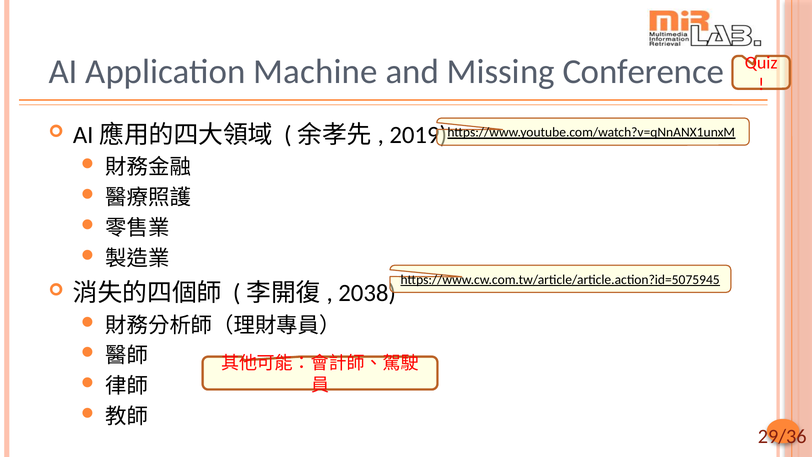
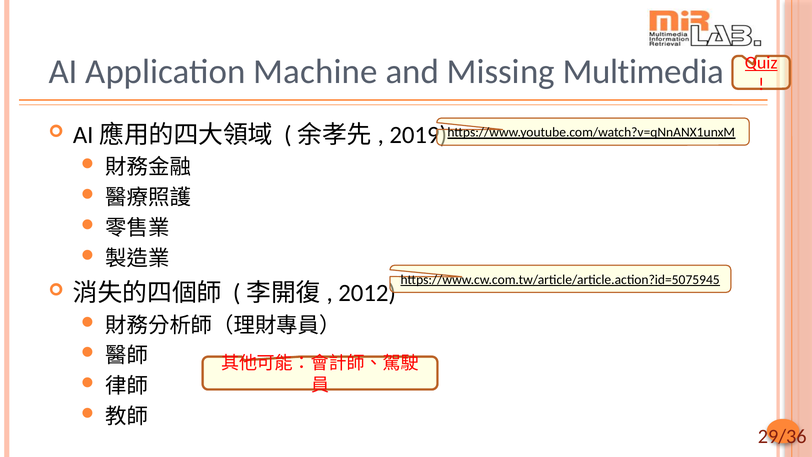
Quiz underline: none -> present (761, 63)
Conference: Conference -> Multimedia (643, 72)
2038: 2038 -> 2012 (367, 293)
